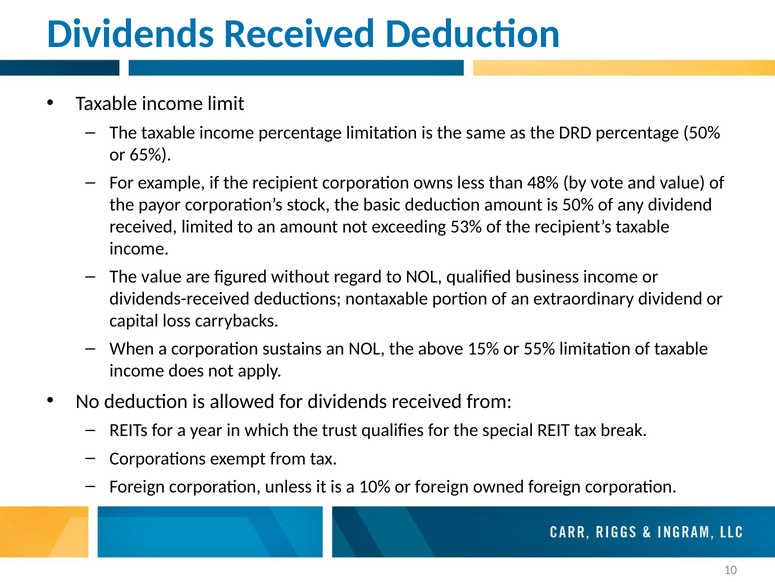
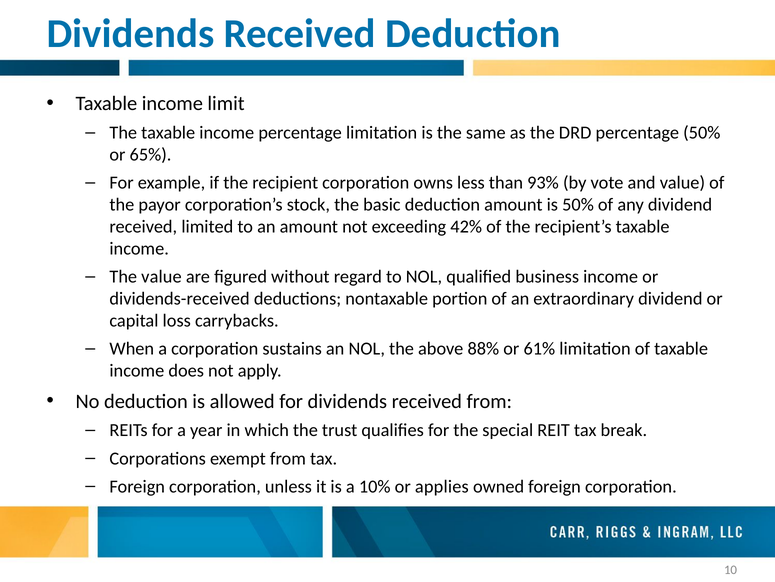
48%: 48% -> 93% (543, 183)
53%: 53% -> 42% (466, 227)
15%: 15% -> 88% (483, 348)
55%: 55% -> 61% (539, 348)
or foreign: foreign -> applies (442, 486)
